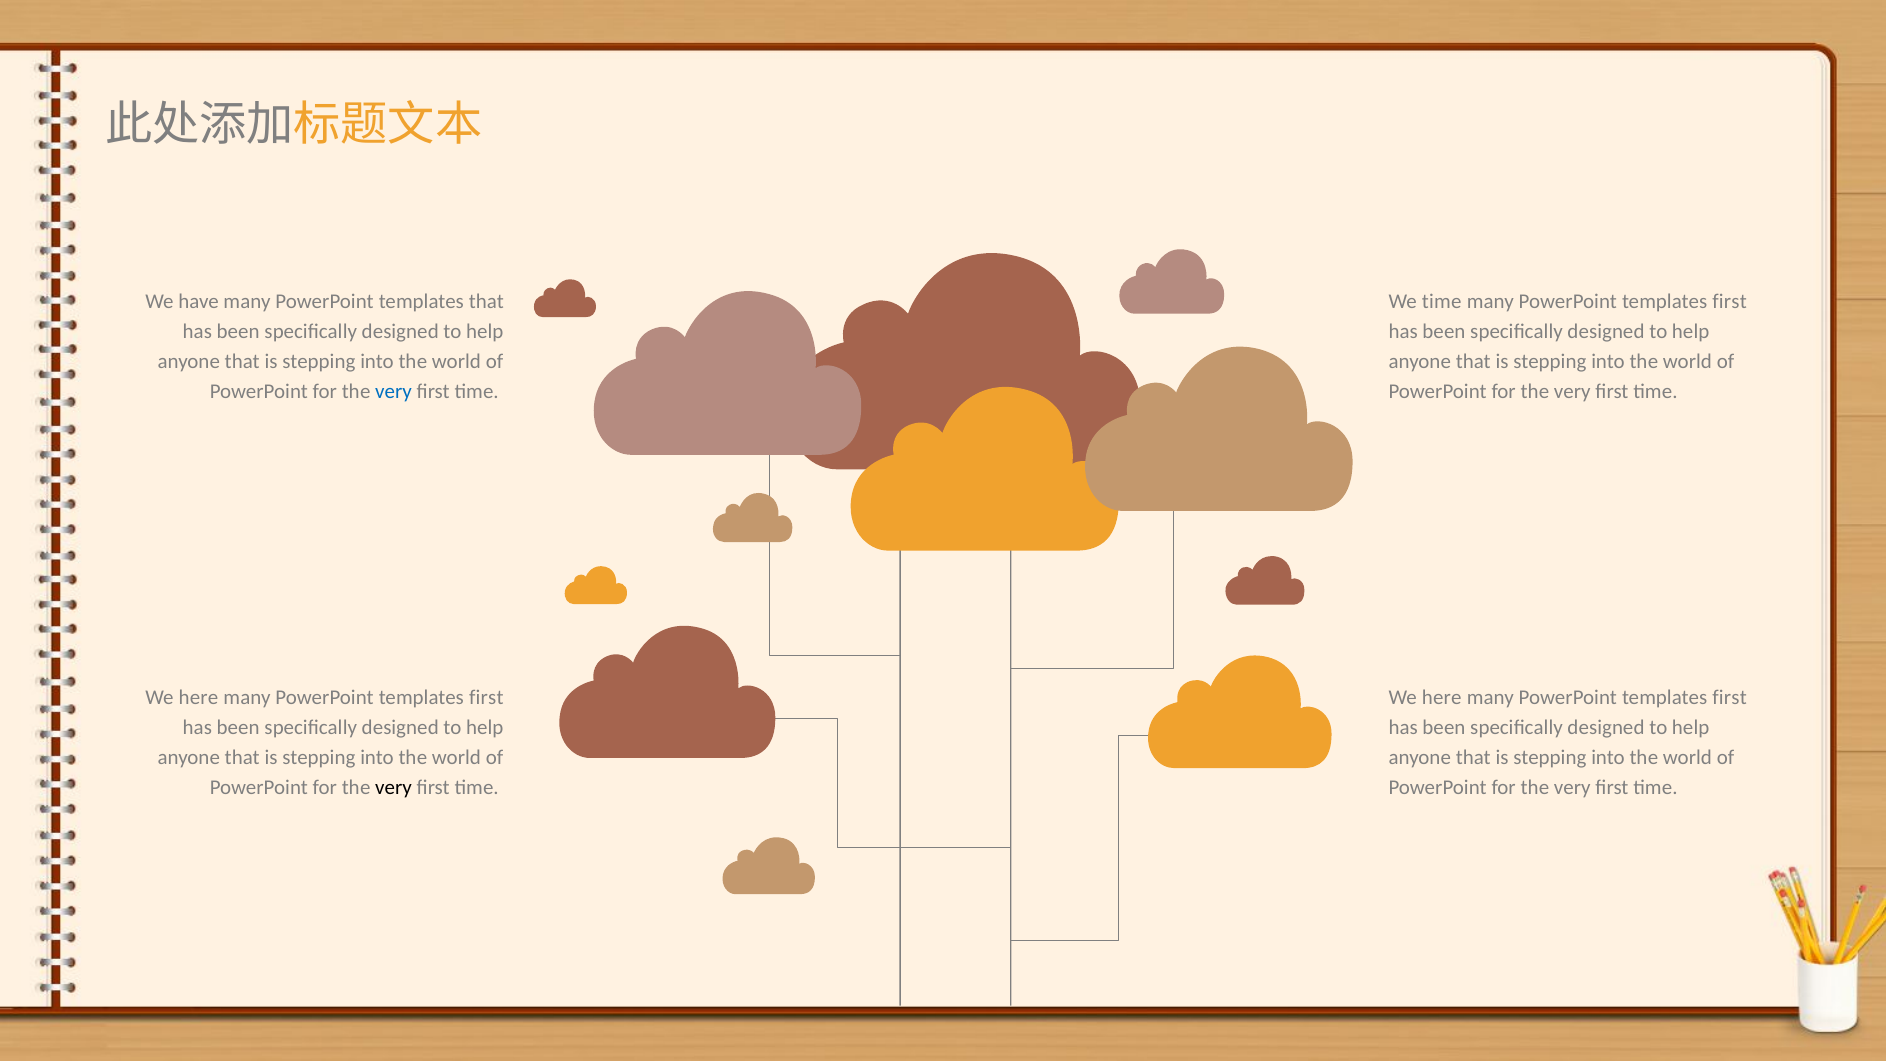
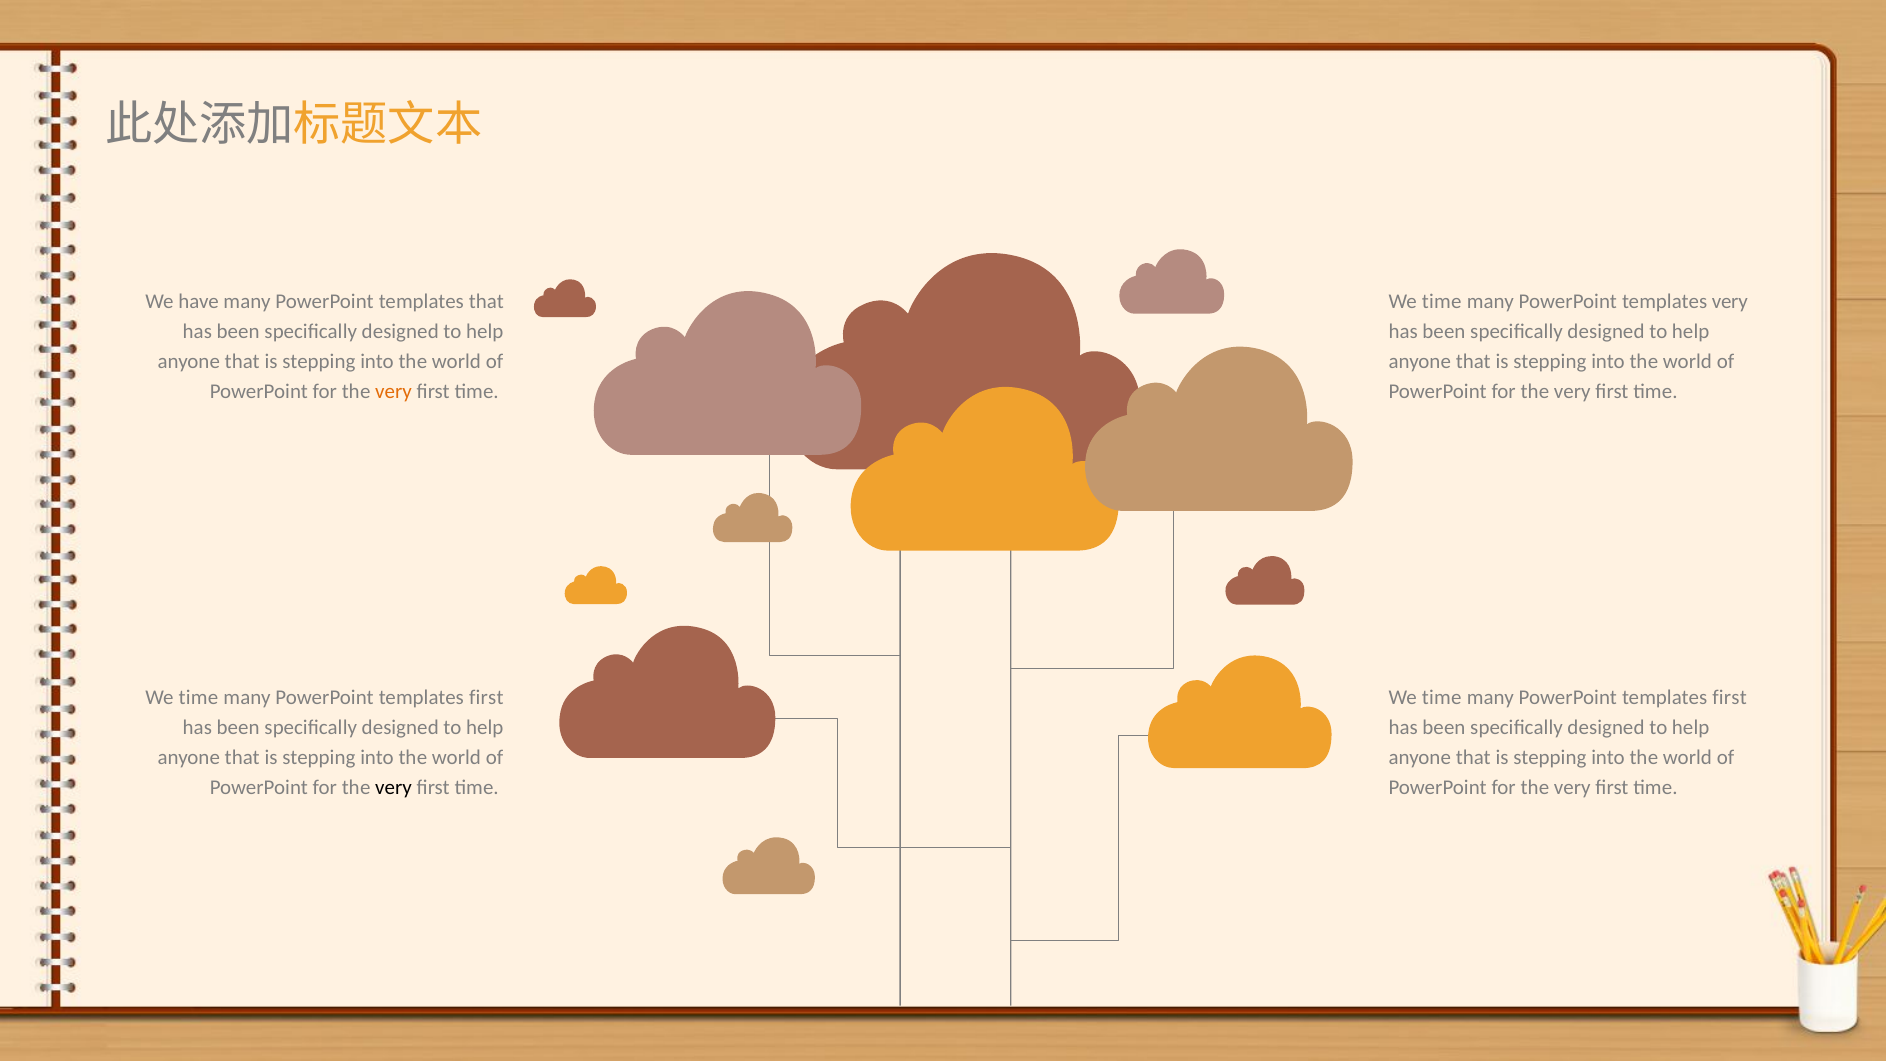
first: first -> very (1730, 302)
very colour: blue -> orange (393, 392)
here: here -> time (198, 698)
here: here -> time (1442, 698)
